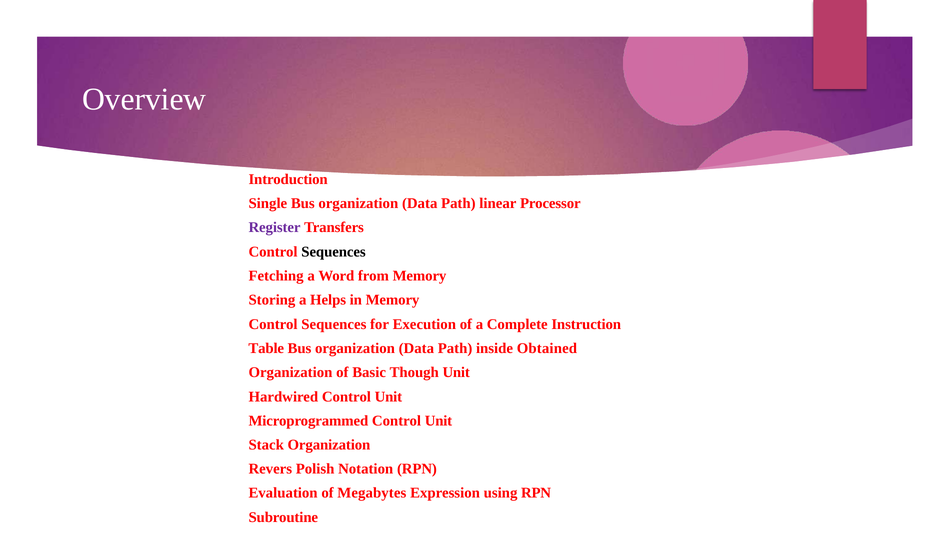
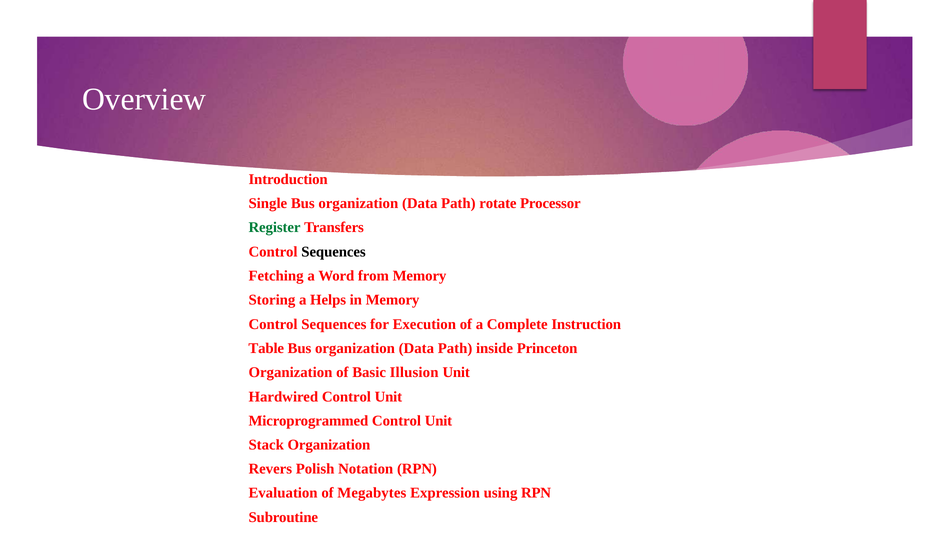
linear: linear -> rotate (498, 204)
Register colour: purple -> green (274, 228)
Obtained: Obtained -> Princeton (547, 349)
Though: Though -> Illusion (414, 373)
